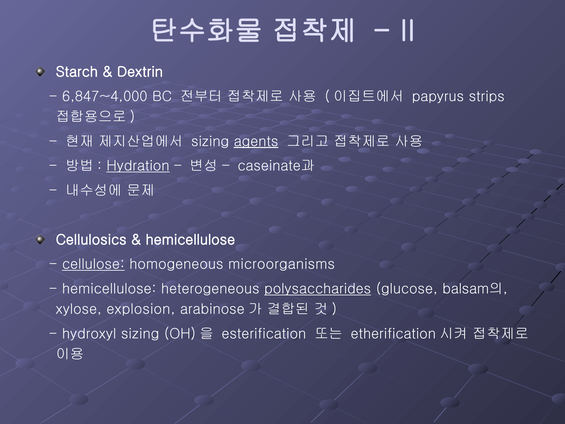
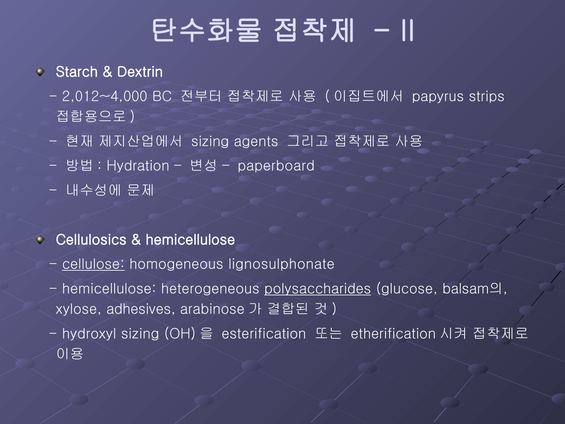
6,847~4,000: 6,847~4,000 -> 2,012~4,000 (105, 96)
agents underline: present -> none (256, 141)
Hydration underline: present -> none (138, 166)
caseinate과: caseinate과 -> paperboard (276, 166)
microorganisms: microorganisms -> lignosulphonate (282, 264)
explosion: explosion -> adhesives (141, 309)
